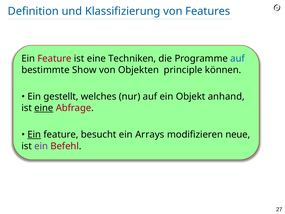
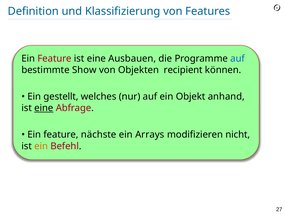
Techniken: Techniken -> Ausbauen (132, 59)
principle: principle -> recipient (183, 70)
Ein underline: present -> none (34, 134)
besucht: besucht -> nächste (99, 134)
neue: neue -> nicht (238, 134)
ein colour: purple -> orange (41, 146)
